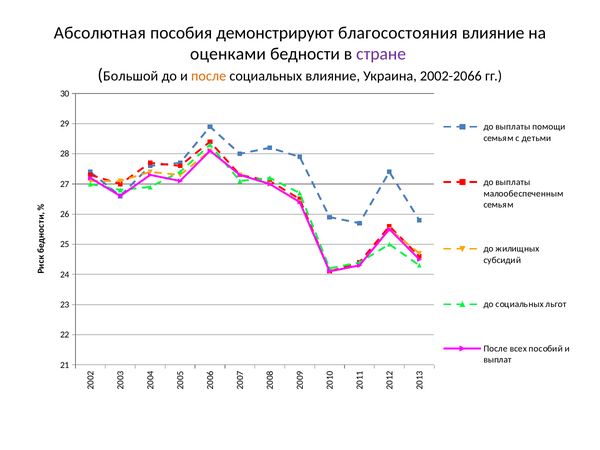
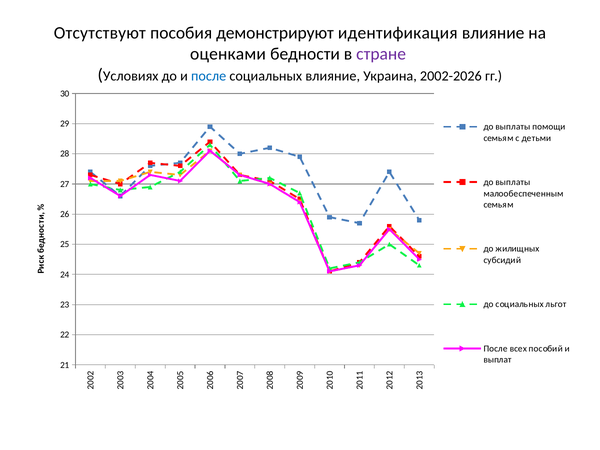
Абсолютная: Абсолютная -> Отсутствуют (100, 33)
благосостояния: благосостояния -> идентификация (398, 33)
Большой: Большой -> Условиях (131, 76)
после colour: orange -> blue (209, 76)
2002-2066: 2002-2066 -> 2002-2026 (451, 76)
